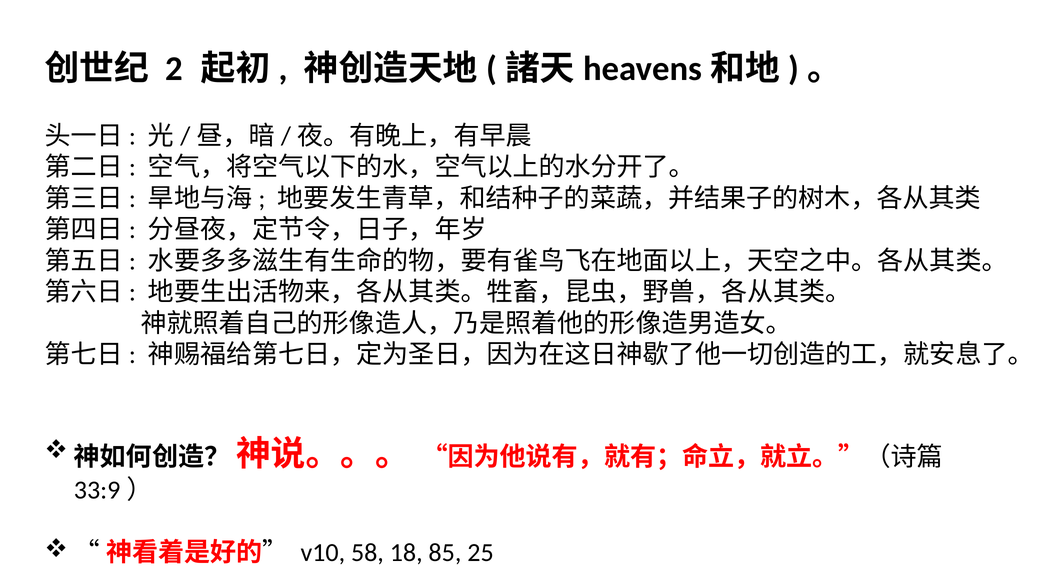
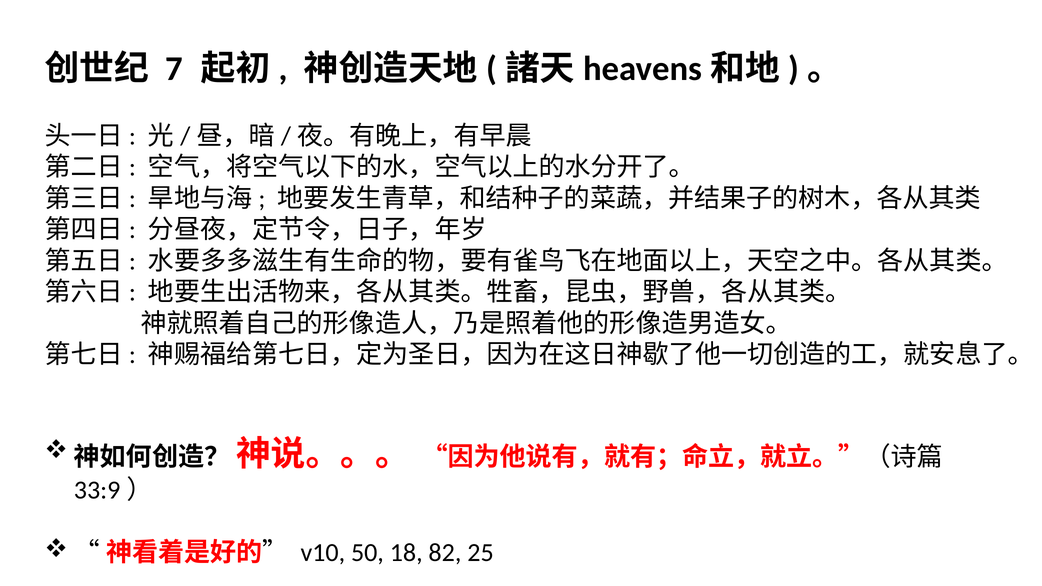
2: 2 -> 7 (174, 69)
58: 58 -> 50 (367, 553)
85: 85 -> 82 (445, 553)
